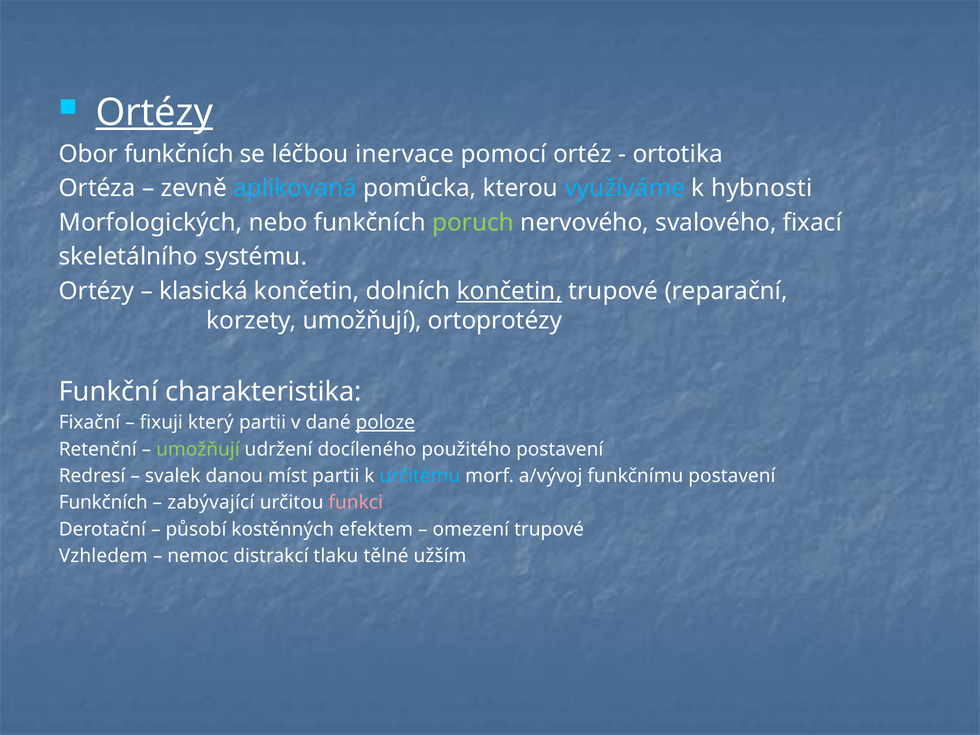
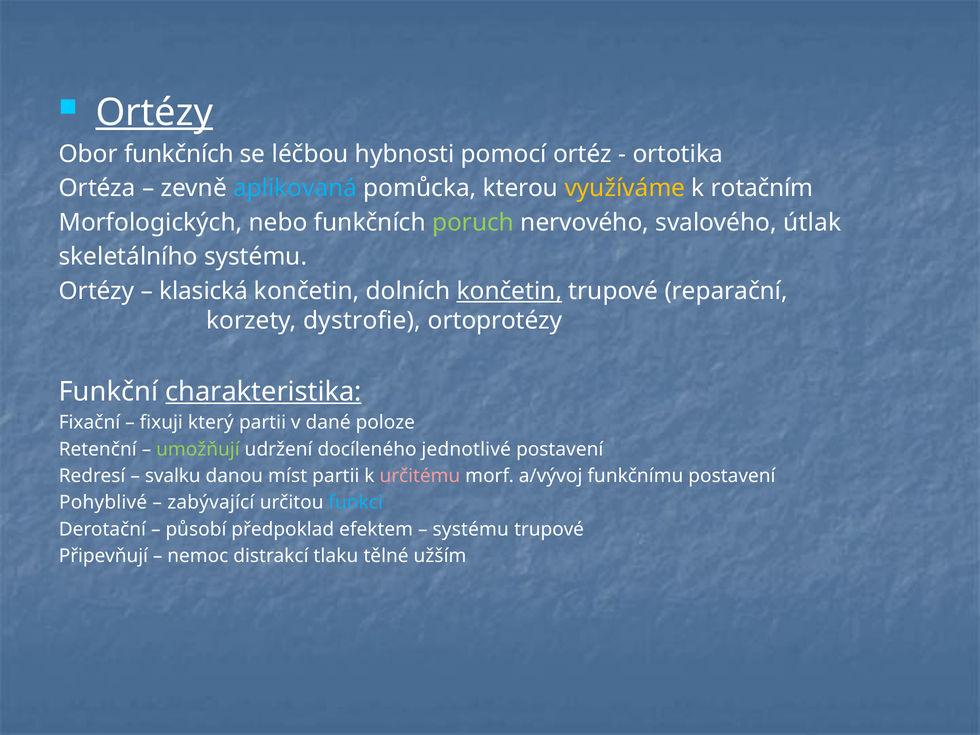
inervace: inervace -> hybnosti (405, 154)
využíváme colour: light blue -> yellow (625, 188)
hybnosti: hybnosti -> rotačním (762, 188)
fixací: fixací -> útlak (812, 223)
korzety umožňují: umožňují -> dystrofie (362, 321)
charakteristika underline: none -> present (264, 392)
poloze underline: present -> none (385, 423)
použitého: použitého -> jednotlivé (466, 449)
svalek: svalek -> svalku (173, 476)
určitému colour: light blue -> pink (420, 476)
Funkčních: Funkčních -> Pohyblivé (103, 503)
funkci colour: pink -> light blue (356, 503)
kostěnných: kostěnných -> předpoklad (283, 529)
omezení: omezení -> systému (471, 529)
Vzhledem: Vzhledem -> Připevňují (103, 556)
